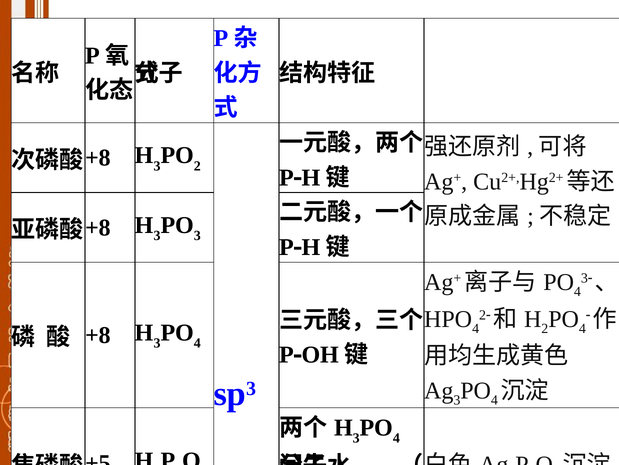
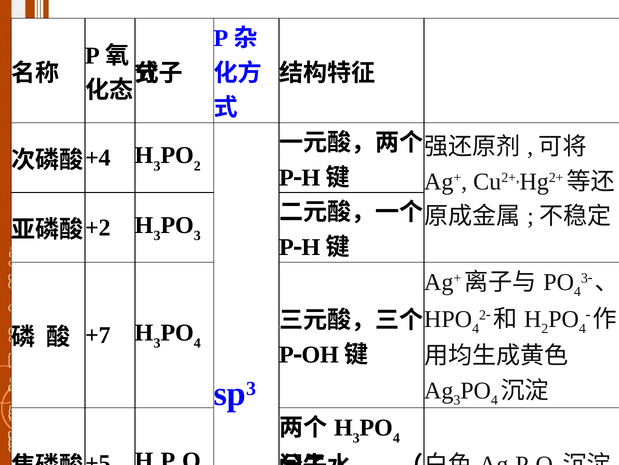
+8: +8 -> +4 (98, 158)
+8: +8 -> +2 (98, 227)
+8: +8 -> +7 (98, 335)
